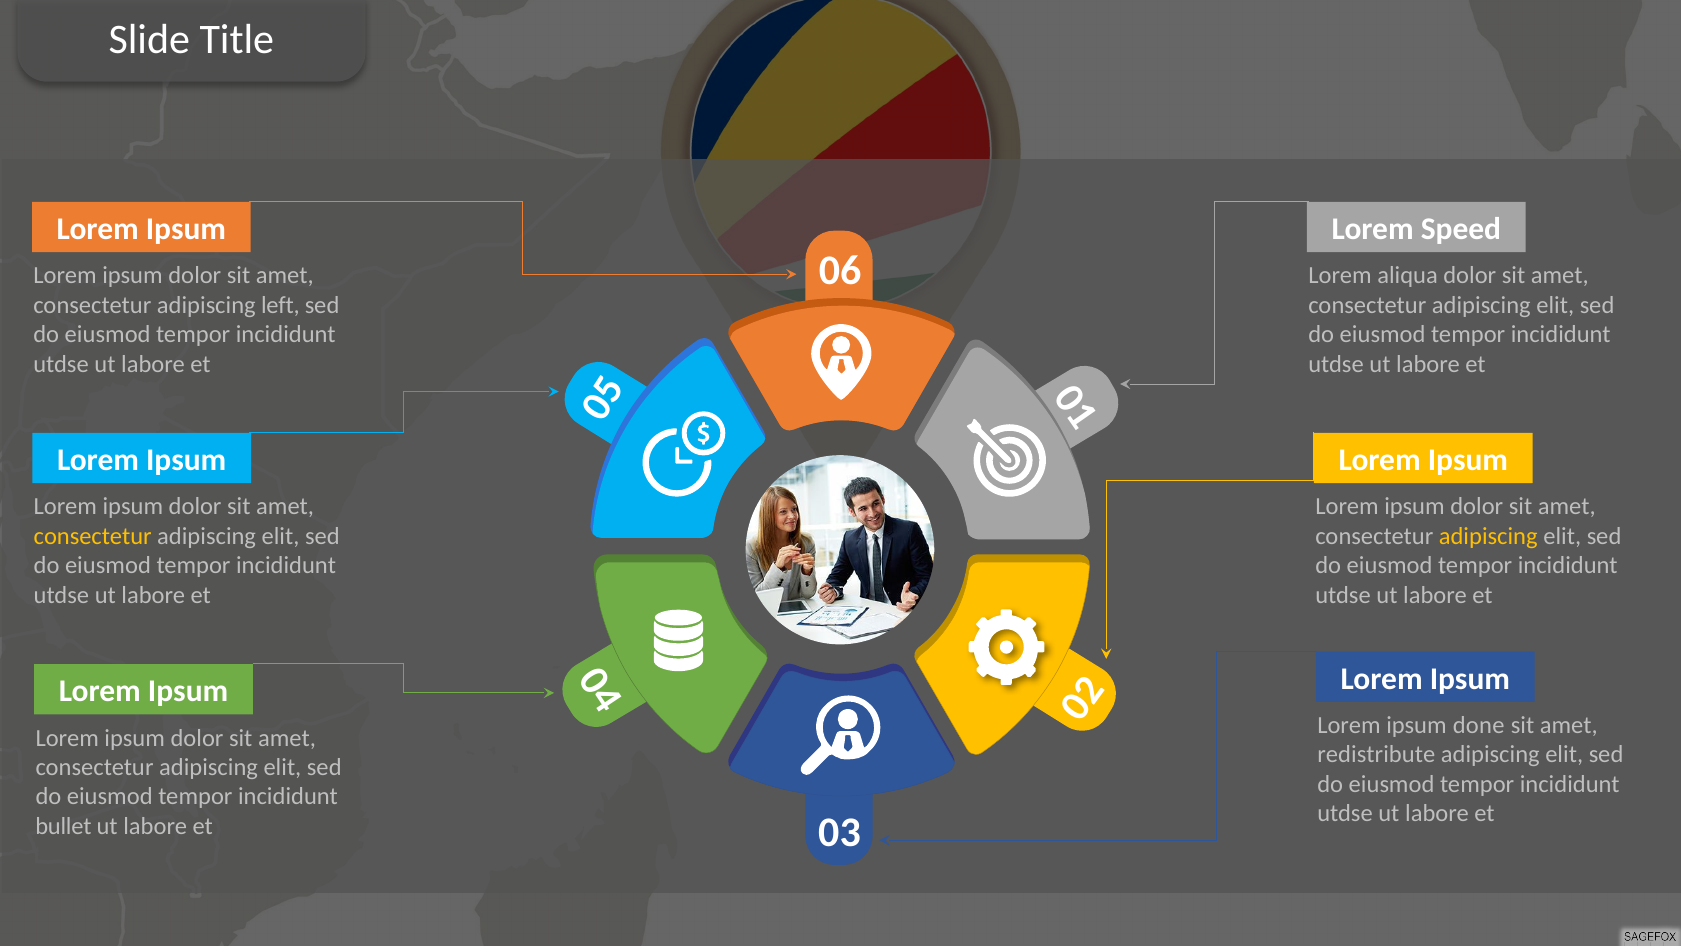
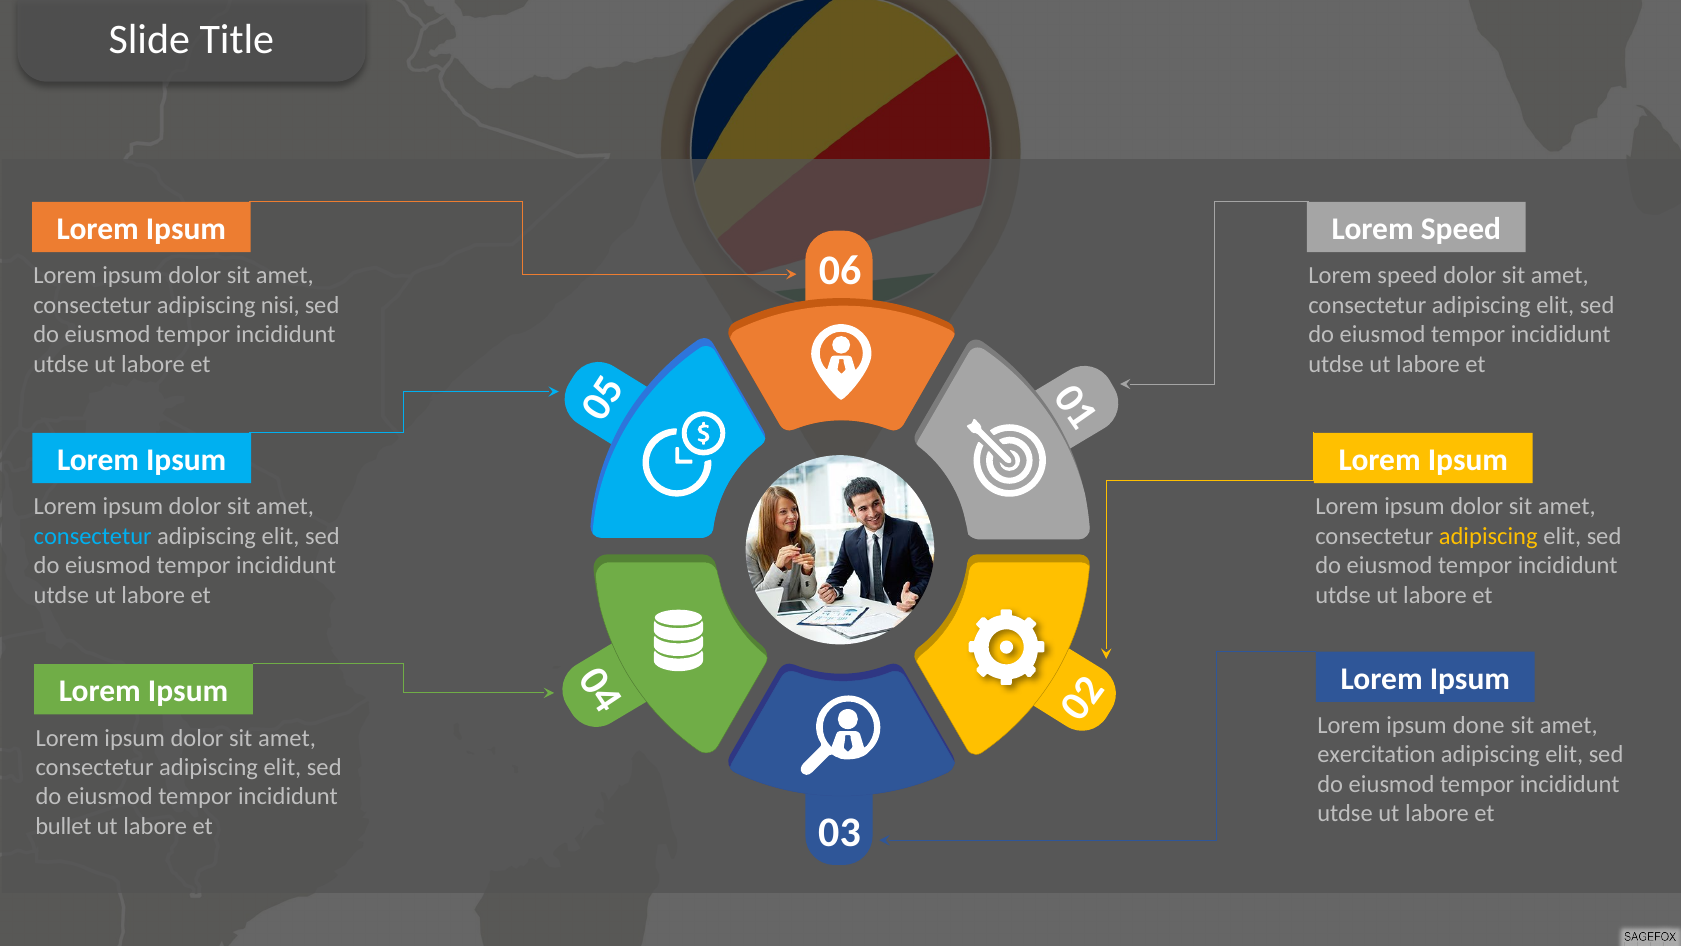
aliqua: aliqua -> speed (1407, 275)
left: left -> nisi (280, 305)
consectetur colour: yellow -> light blue (93, 536)
redistribute: redistribute -> exercitation (1376, 755)
